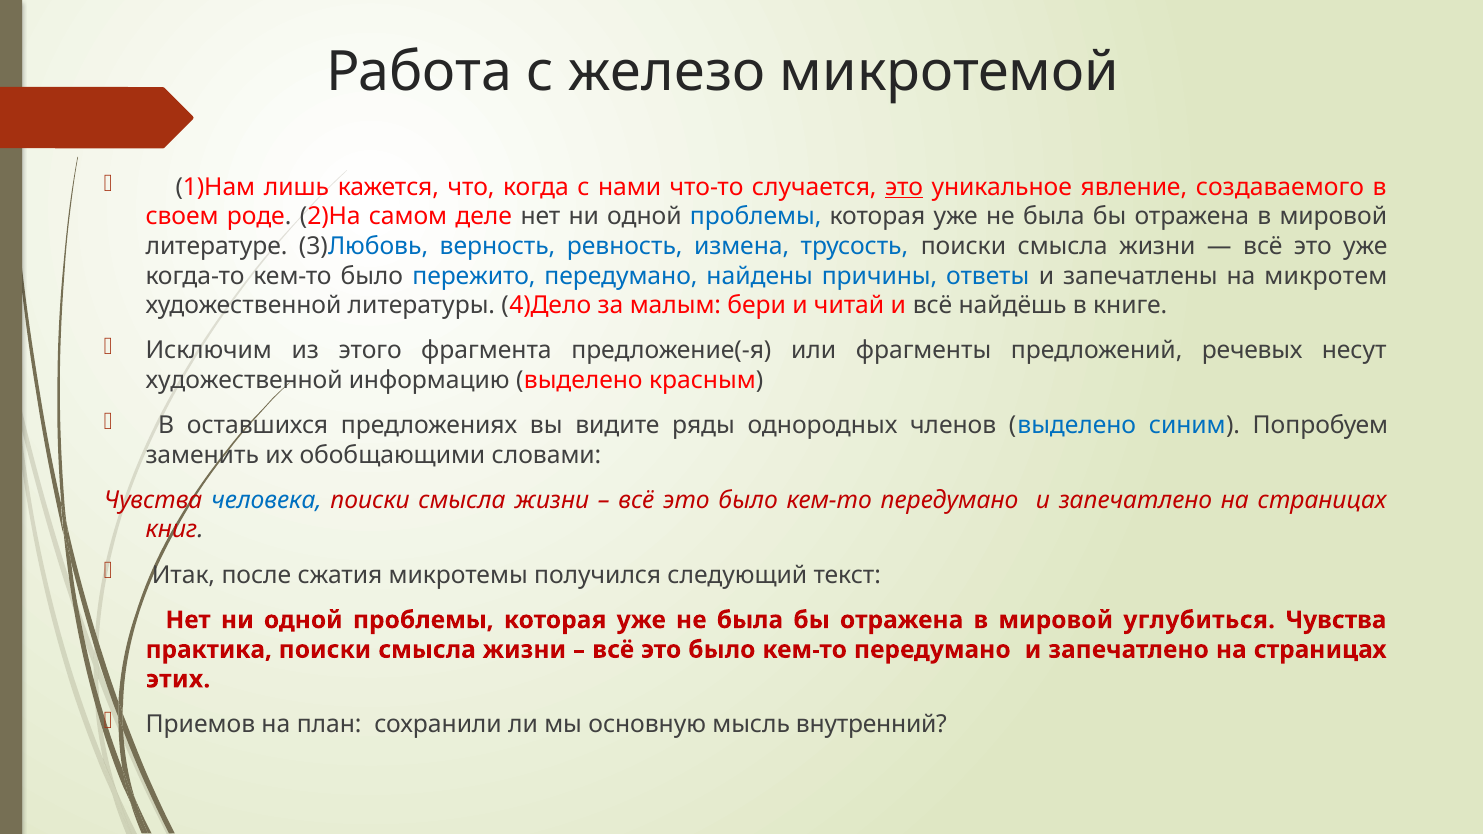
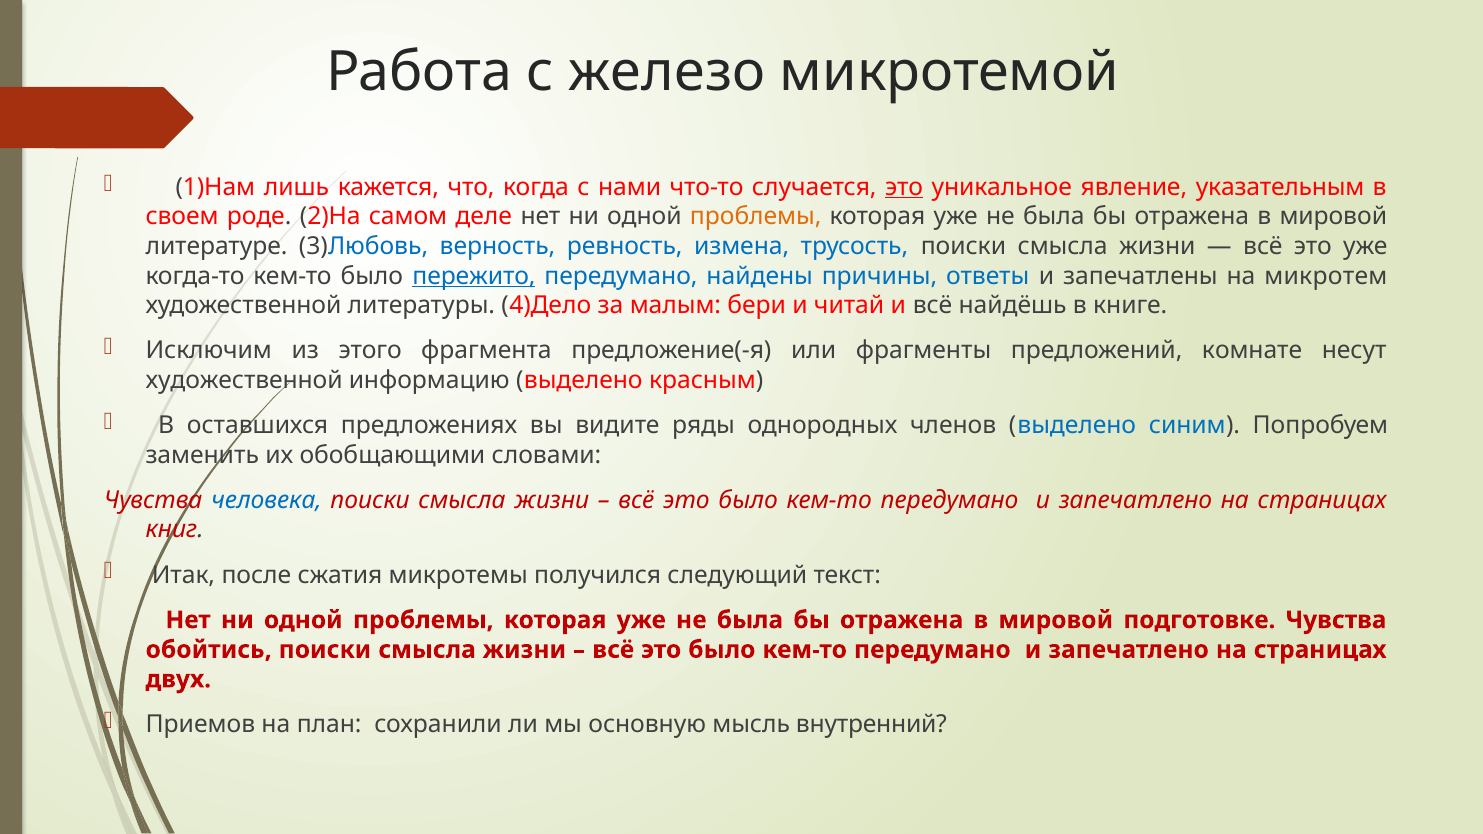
создаваемого: создаваемого -> указательным (1280, 187)
проблемы colour: blue -> orange (756, 217)
пережито underline: none -> present (474, 276)
речевых: речевых -> комнате (1252, 351)
углубиться: углубиться -> подготовке (1199, 620)
практика: практика -> обойтись (209, 650)
этих: этих -> двух (178, 679)
